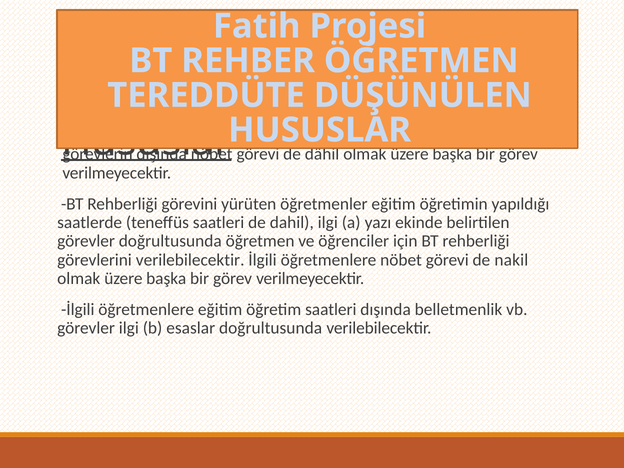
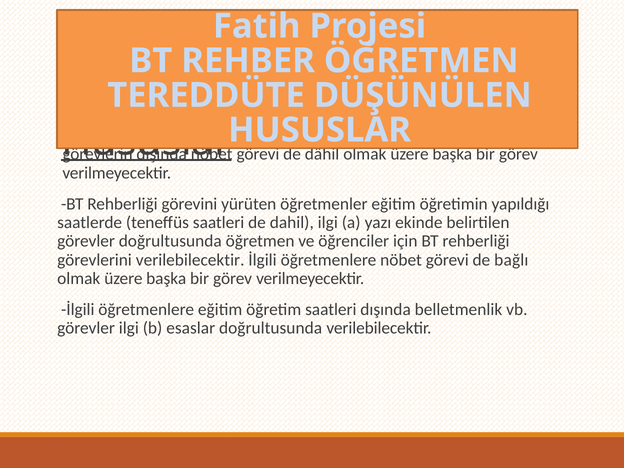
nakil: nakil -> bağlı (511, 260)
